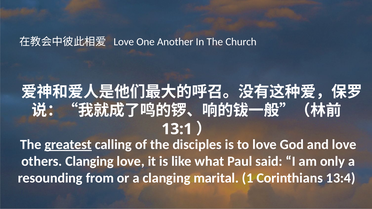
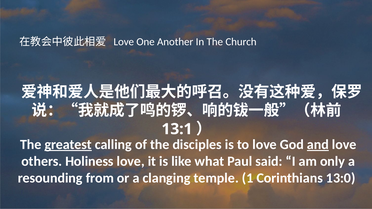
and underline: none -> present (318, 145)
others Clanging: Clanging -> Holiness (89, 161)
marital: marital -> temple (216, 178)
13:4: 13:4 -> 13:0 (341, 178)
